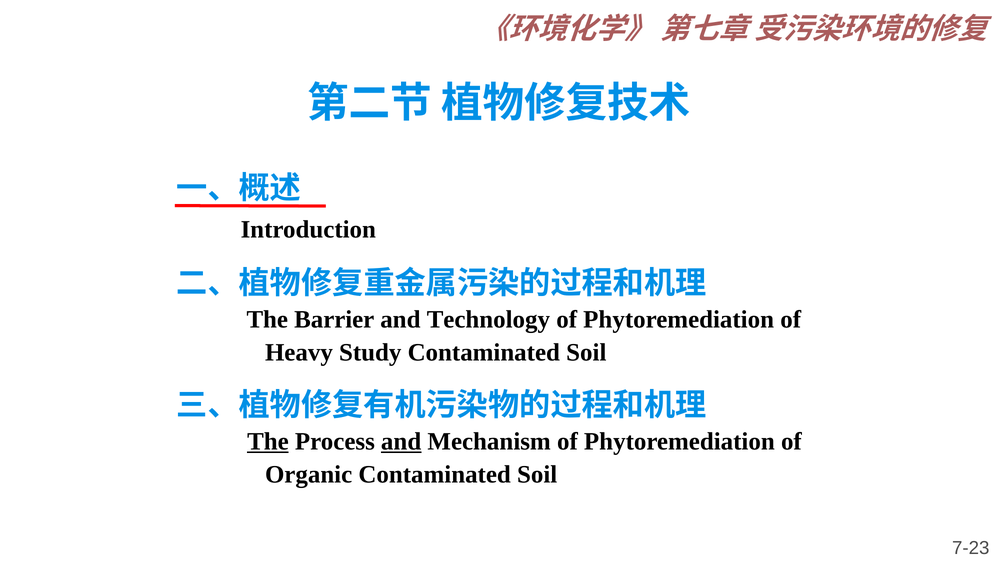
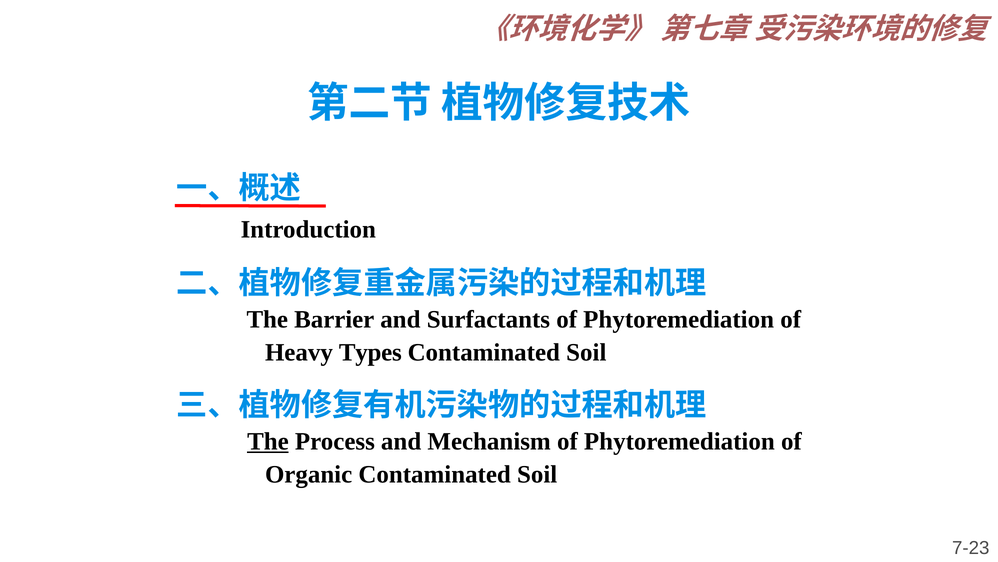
Technology: Technology -> Surfactants (488, 319)
Study: Study -> Types (370, 352)
and underline: present -> none (401, 441)
